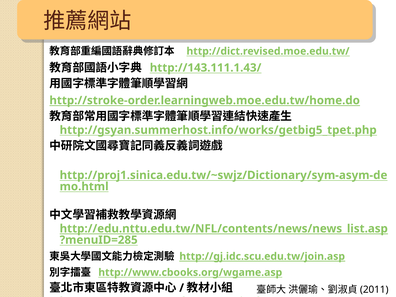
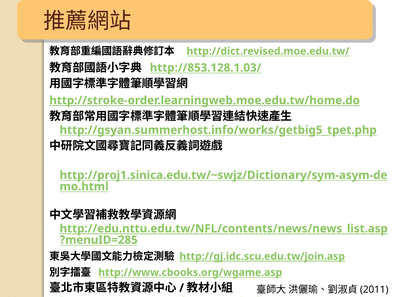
http://143.111.1.43/: http://143.111.1.43/ -> http://853.128.1.03/ (206, 68)
